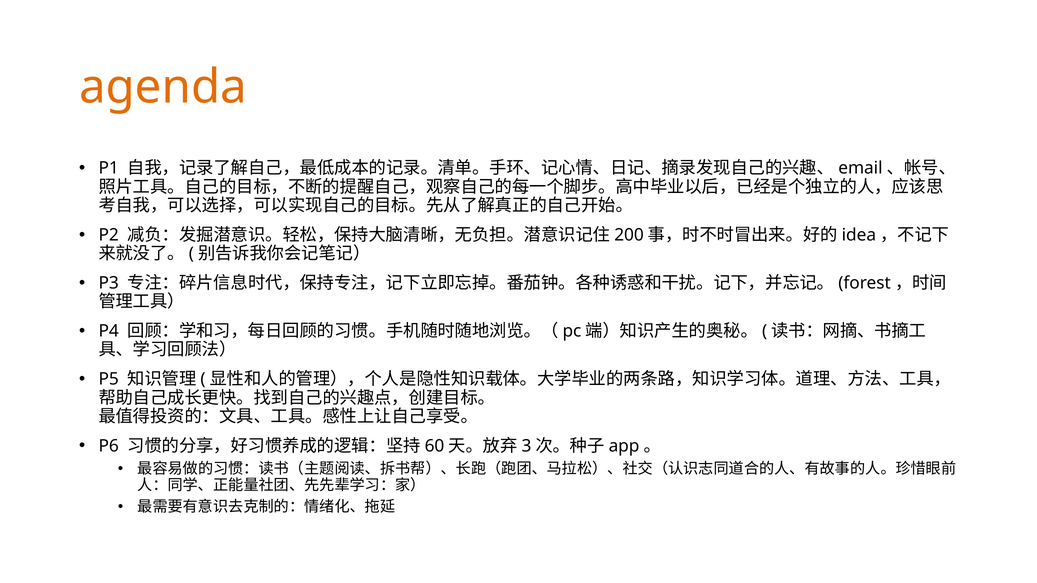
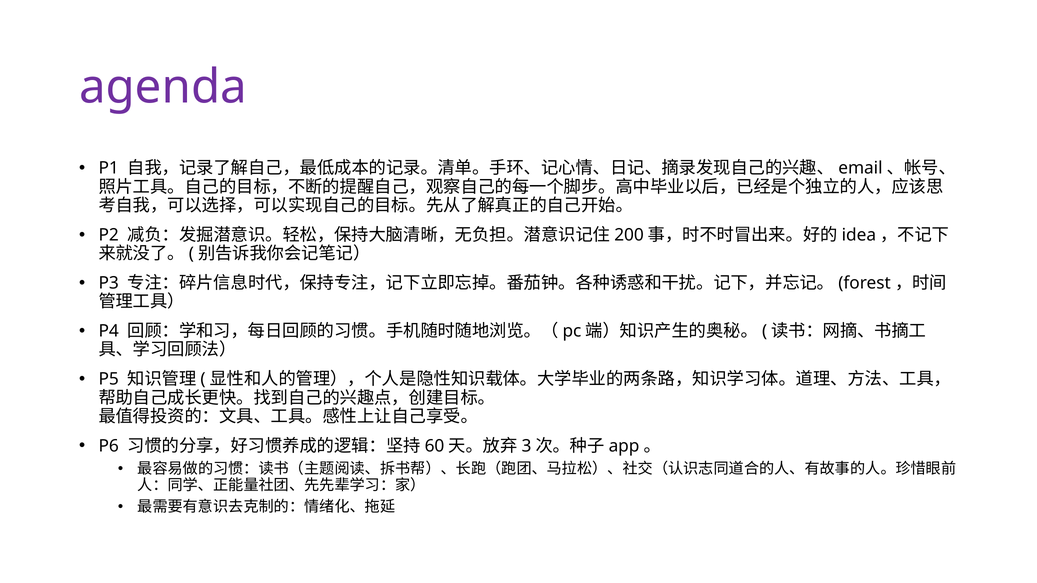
agenda colour: orange -> purple (163, 87)
